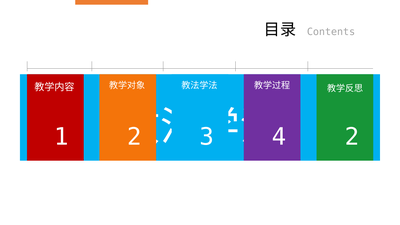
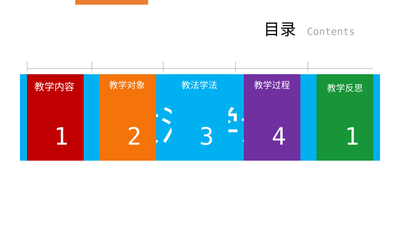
2: 2 -> 1 (352, 137)
